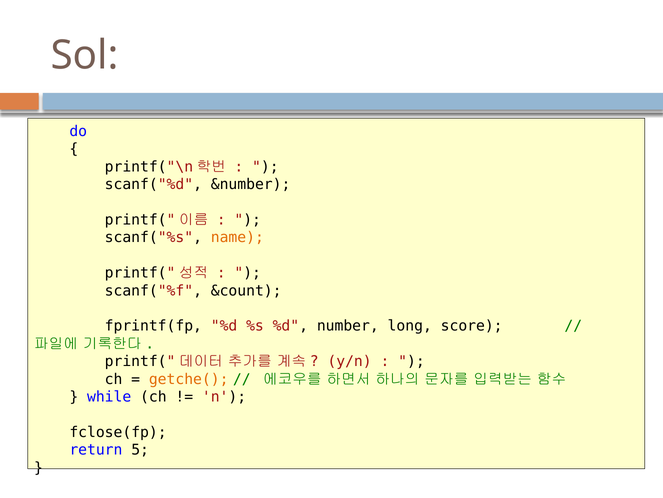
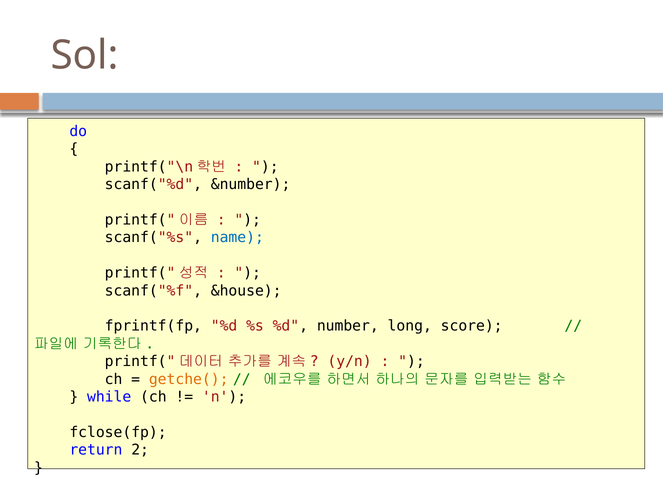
name colour: orange -> blue (237, 237)
&count: &count -> &house (246, 290)
5: 5 -> 2 (140, 449)
